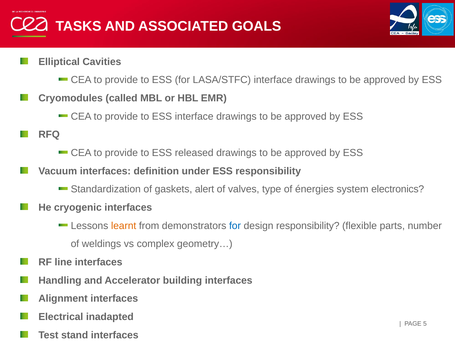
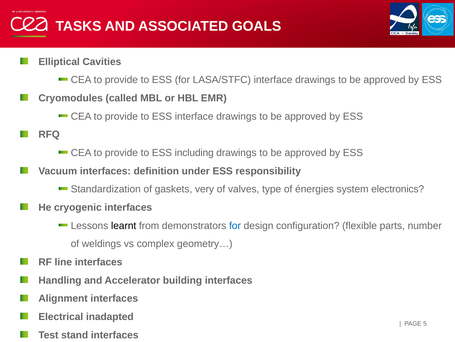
released: released -> including (194, 153)
alert: alert -> very (205, 189)
learnt colour: orange -> black (124, 225)
design responsibility: responsibility -> configuration (308, 225)
